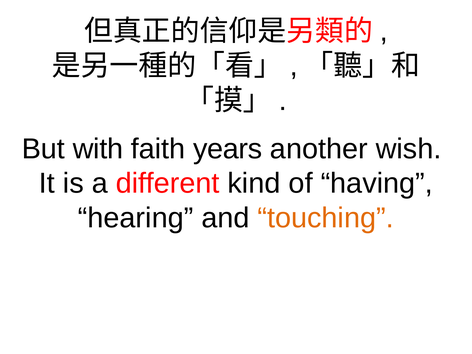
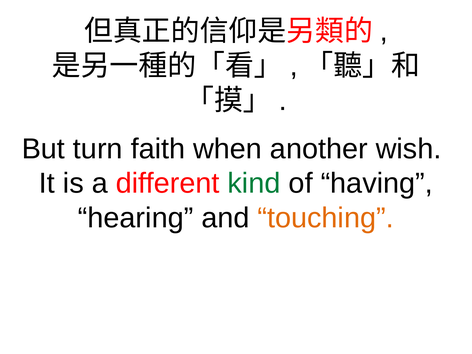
with: with -> turn (98, 149)
years: years -> when (228, 149)
kind colour: black -> green (254, 183)
